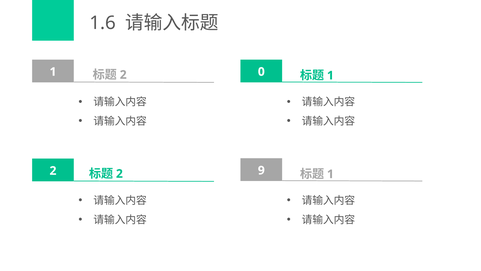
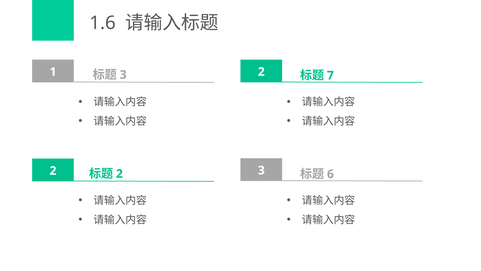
1 0: 0 -> 2 (261, 72)
2: 2 -> 3 (123, 75)
1: 1 -> 7 (330, 75)
2 9: 9 -> 3 (261, 170)
1: 1 -> 6 (330, 174)
